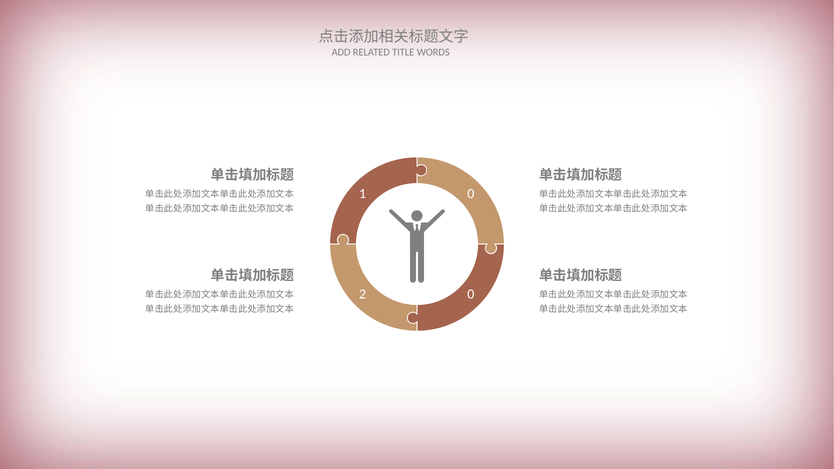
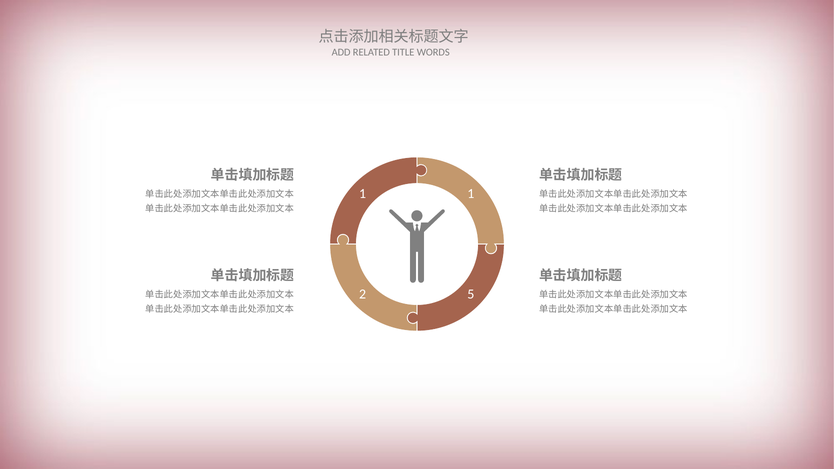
1 0: 0 -> 1 (471, 194)
2 0: 0 -> 5 (471, 294)
